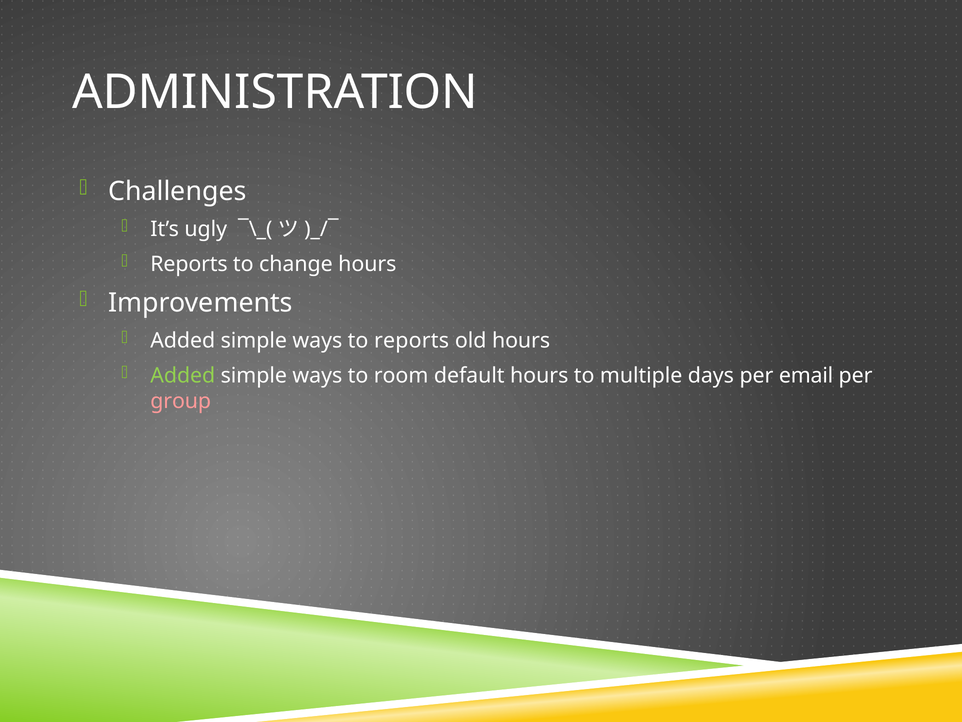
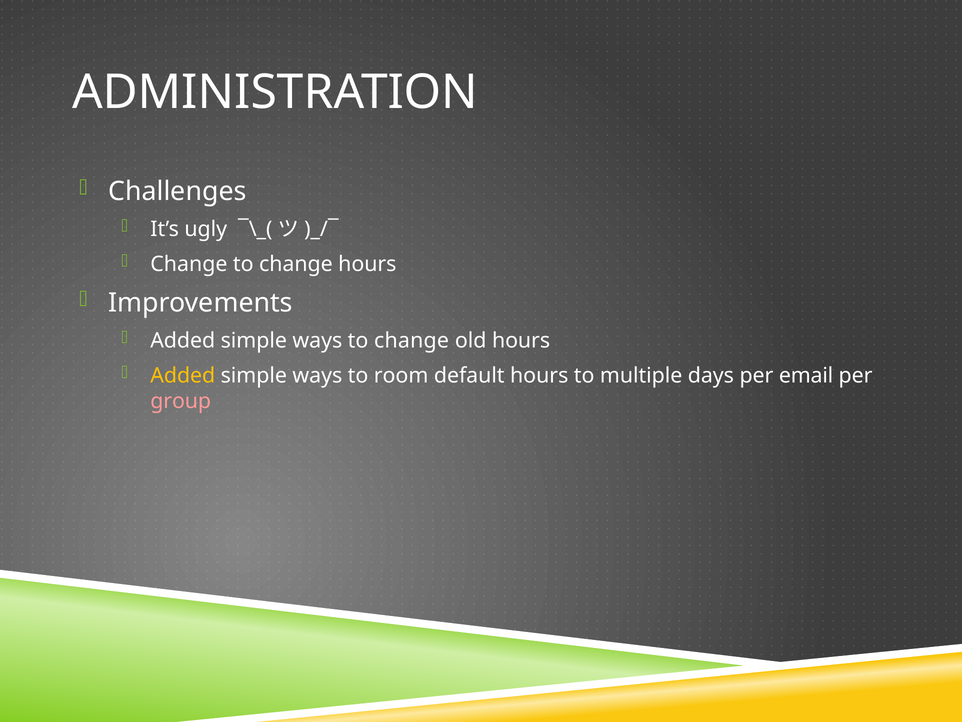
Reports: Reports -> Change (189, 264)
ways to reports: reports -> change (412, 340)
Added colour: light green -> yellow (183, 375)
